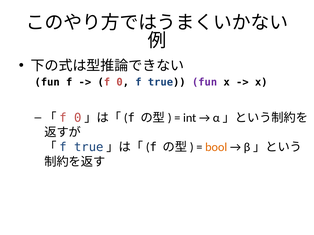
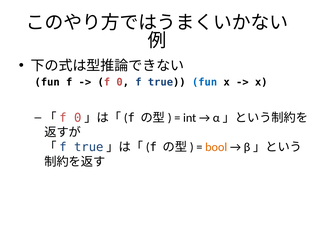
fun colour: purple -> blue (205, 82)
